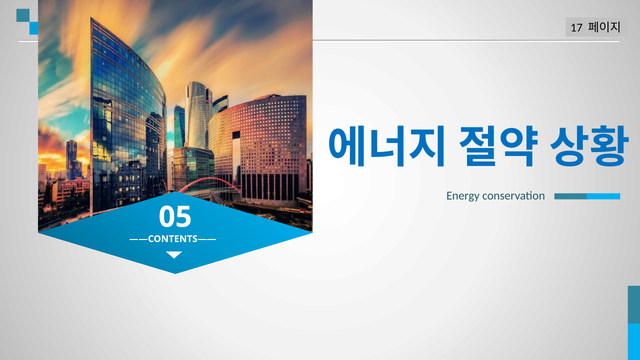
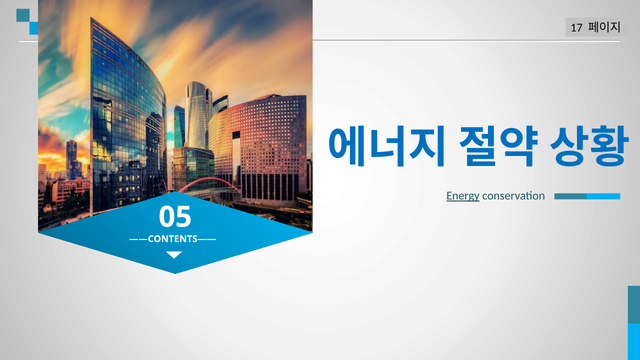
Energy underline: none -> present (463, 196)
